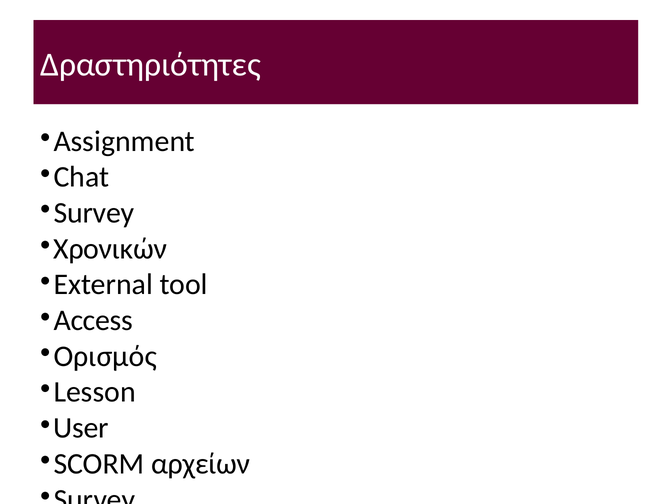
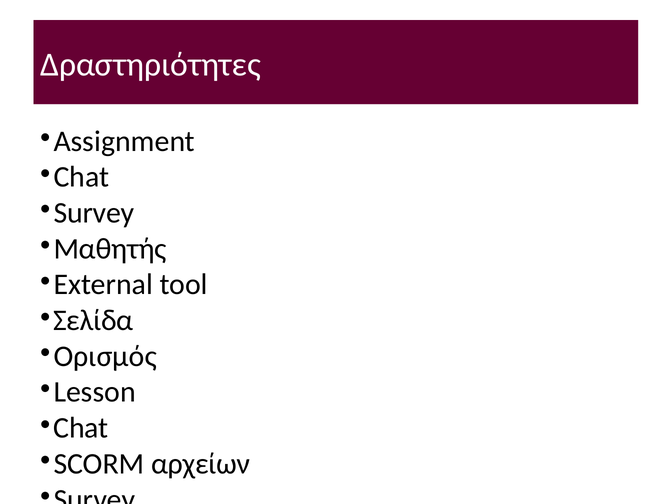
Χρονικών: Χρονικών -> Μαθητής (110, 249)
Access: Access -> Σελίδα (93, 320)
User: User -> Chat (81, 428)
